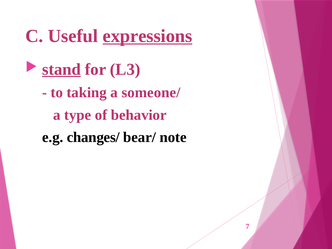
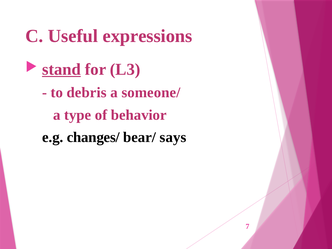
expressions underline: present -> none (147, 36)
taking: taking -> debris (87, 93)
note: note -> says (173, 137)
